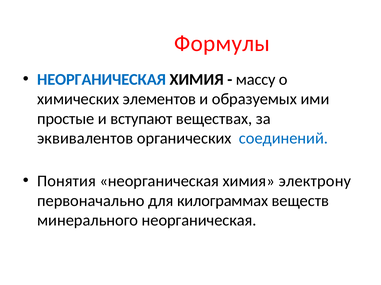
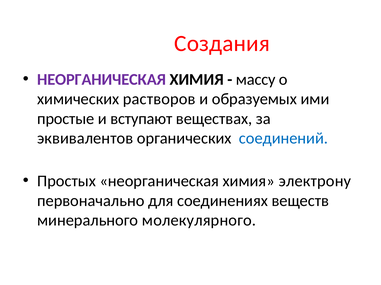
Формулы: Формулы -> Создания (222, 43)
НЕОРГАНИЧЕСКАЯ colour: blue -> purple (102, 80)
элементов: элементов -> растворов (159, 99)
Понятия: Понятия -> Простых (67, 181)
килограммах: килограммах -> соединениях (223, 201)
минерального неорганическая: неорганическая -> молекулярного (199, 221)
